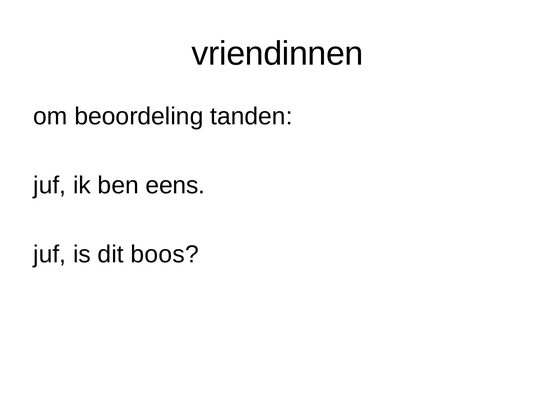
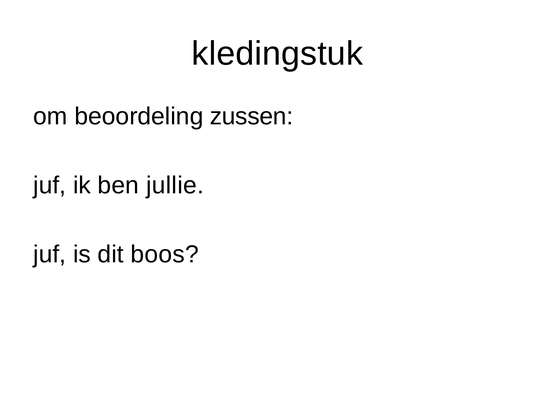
vriendinnen: vriendinnen -> kledingstuk (277, 54)
tanden: tanden -> zussen (251, 116)
eens: eens -> jullie (175, 186)
